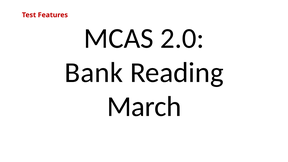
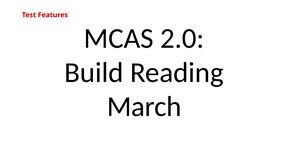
Bank: Bank -> Build (94, 73)
